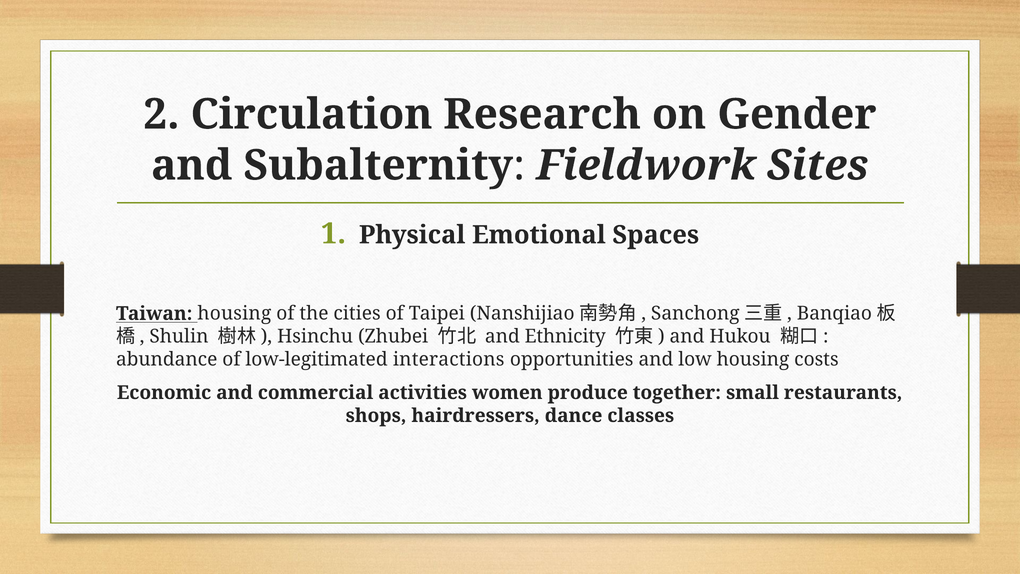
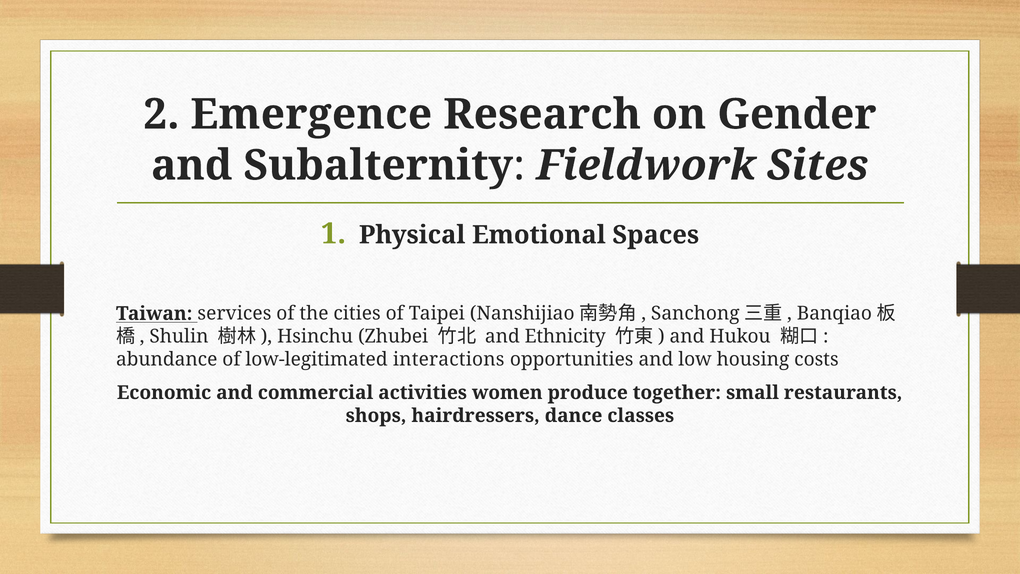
Circulation: Circulation -> Emergence (311, 114)
Taiwan housing: housing -> services (234, 313)
